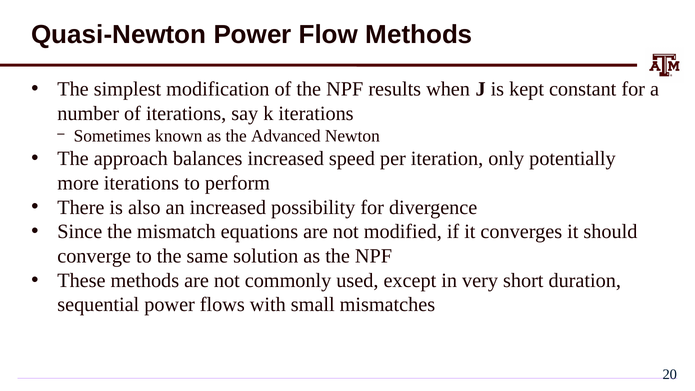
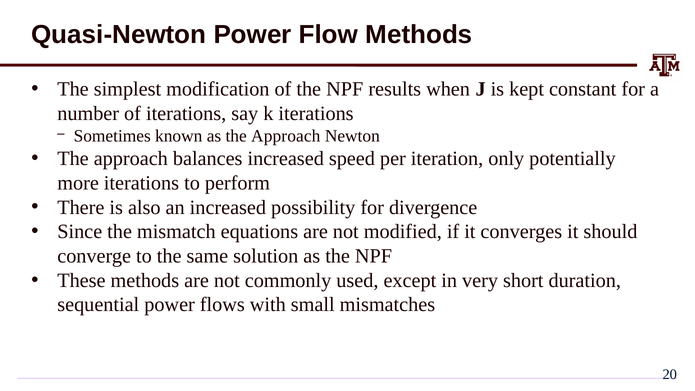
as the Advanced: Advanced -> Approach (286, 136)
